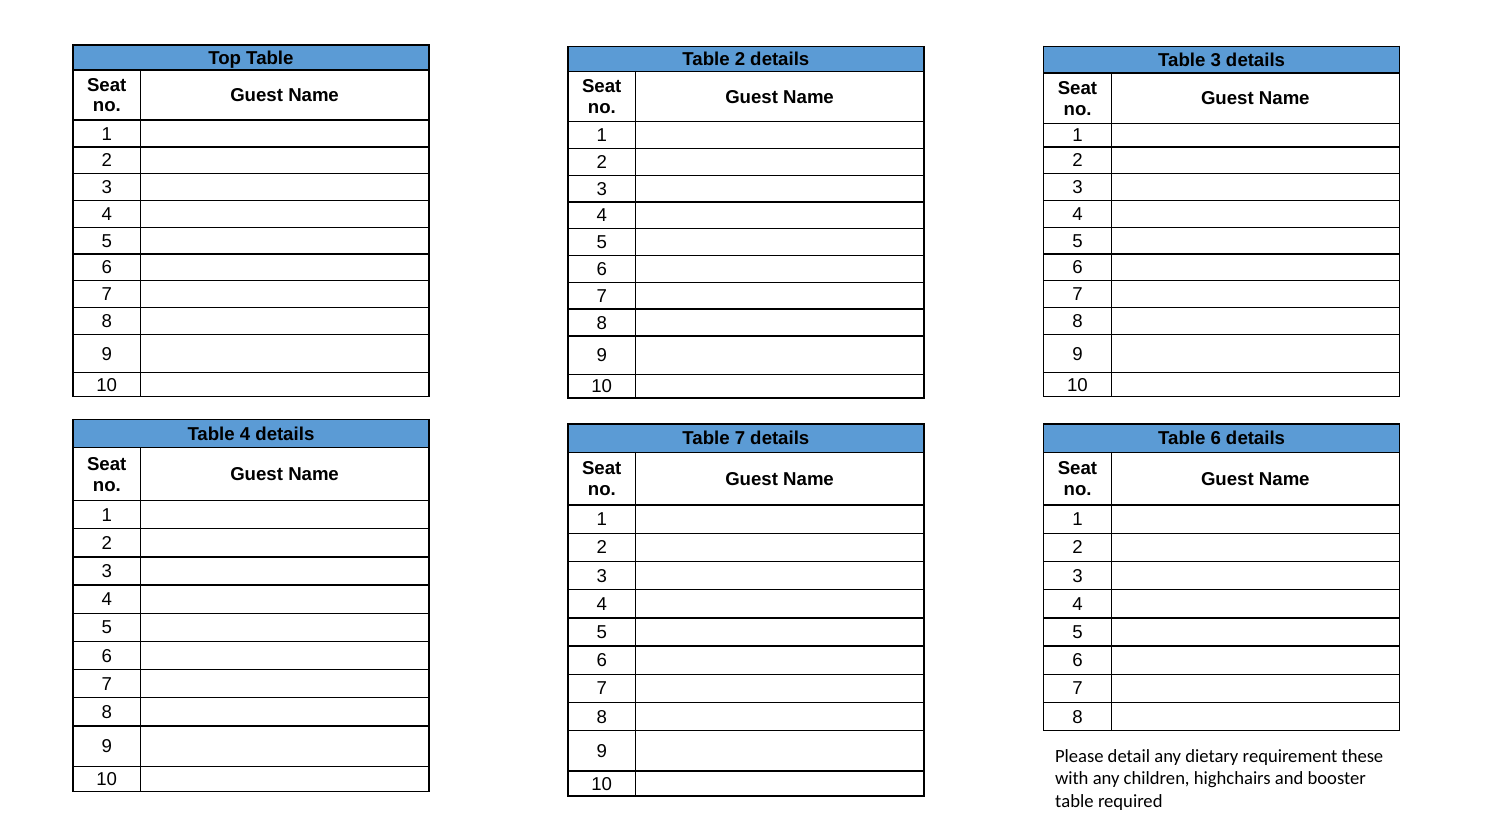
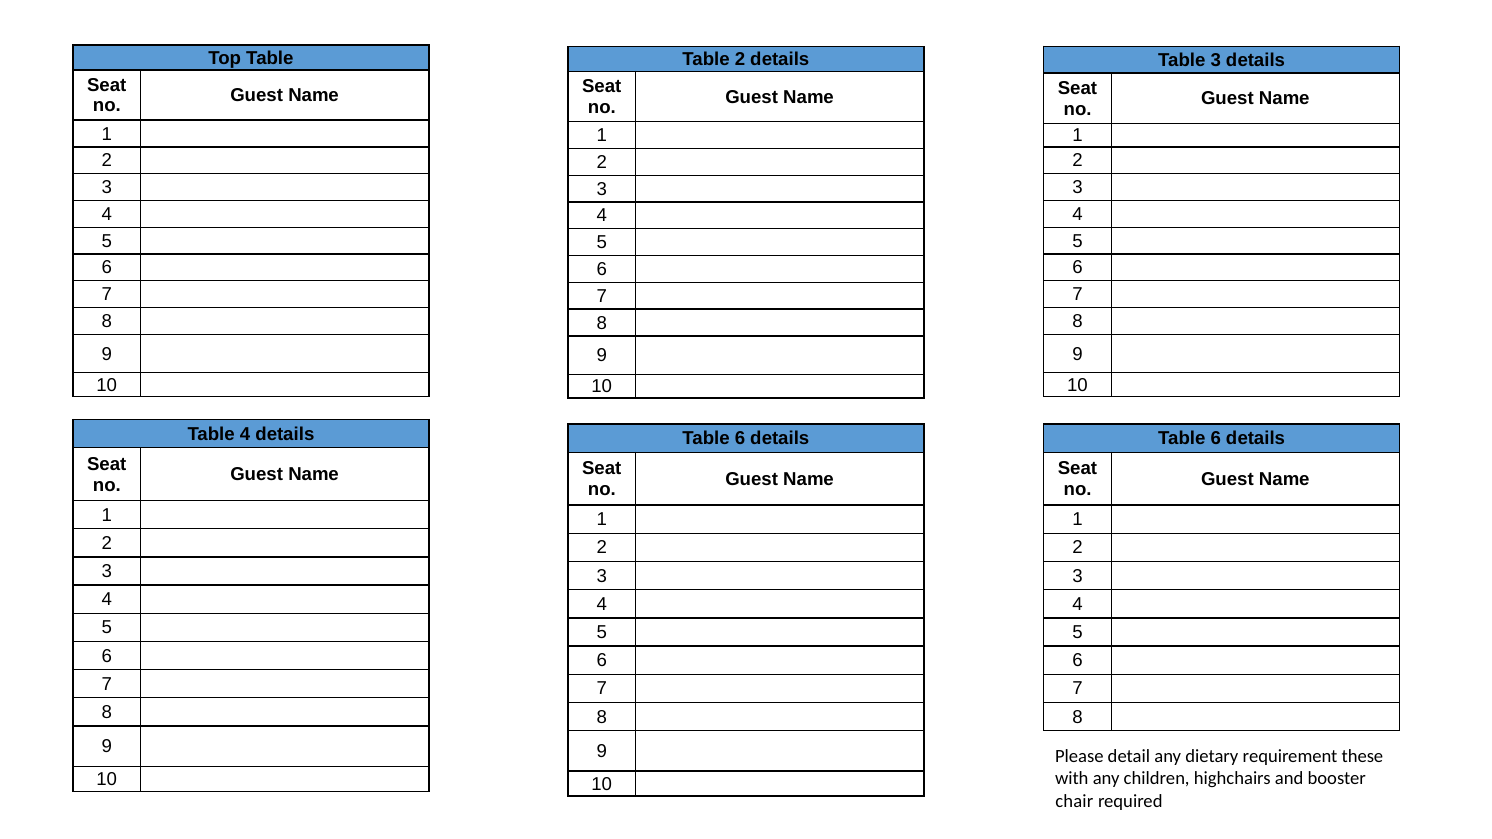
7: 7 -> 6 (740, 439)
table: table -> chair (1074, 801)
